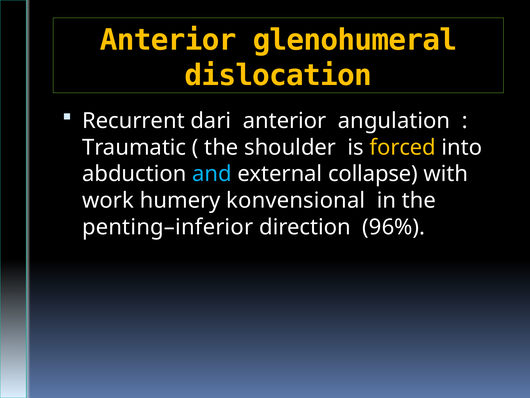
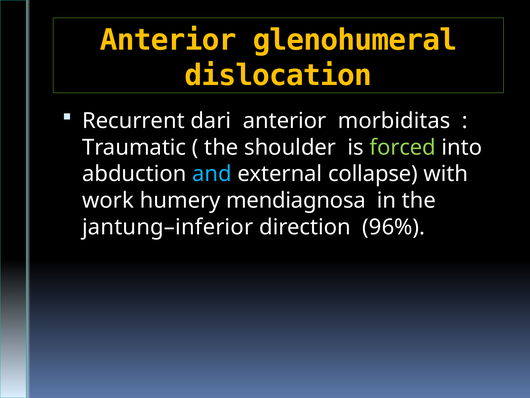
angulation: angulation -> morbiditas (394, 121)
forced colour: yellow -> light green (403, 147)
konvensional: konvensional -> mendiagnosa (296, 200)
penting–inferior: penting–inferior -> jantung–inferior (168, 227)
